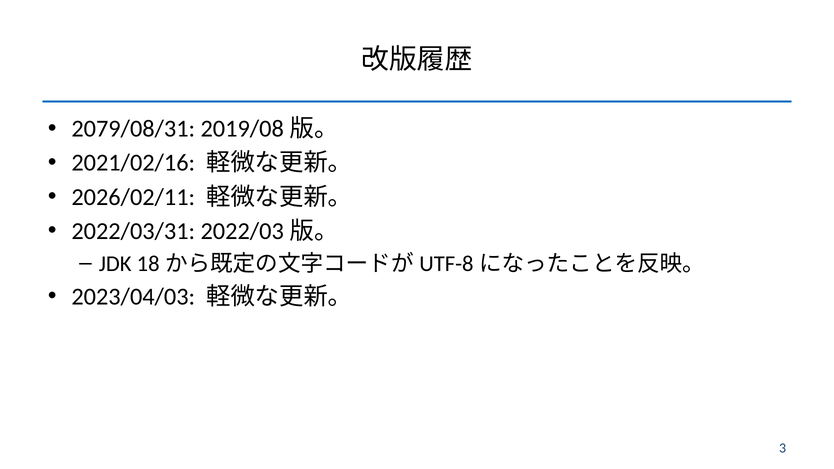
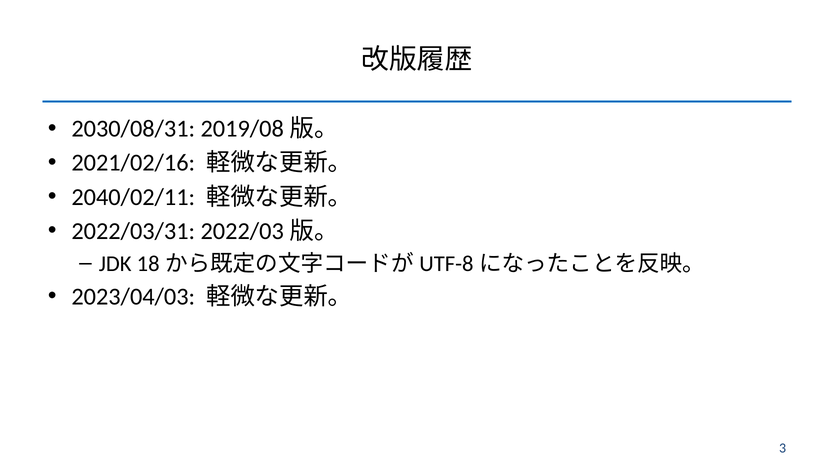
2079/08/31: 2079/08/31 -> 2030/08/31 (133, 129)
2026/02/11: 2026/02/11 -> 2040/02/11 (133, 197)
